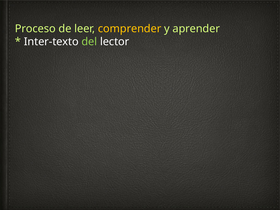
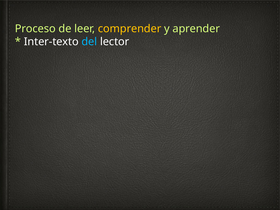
del colour: light green -> light blue (89, 42)
